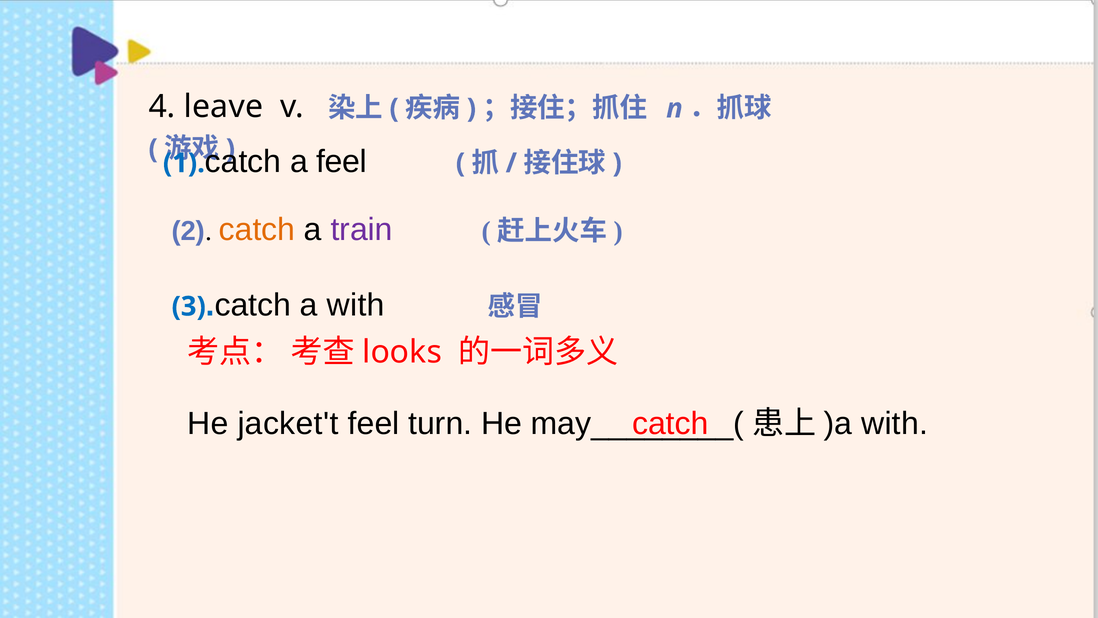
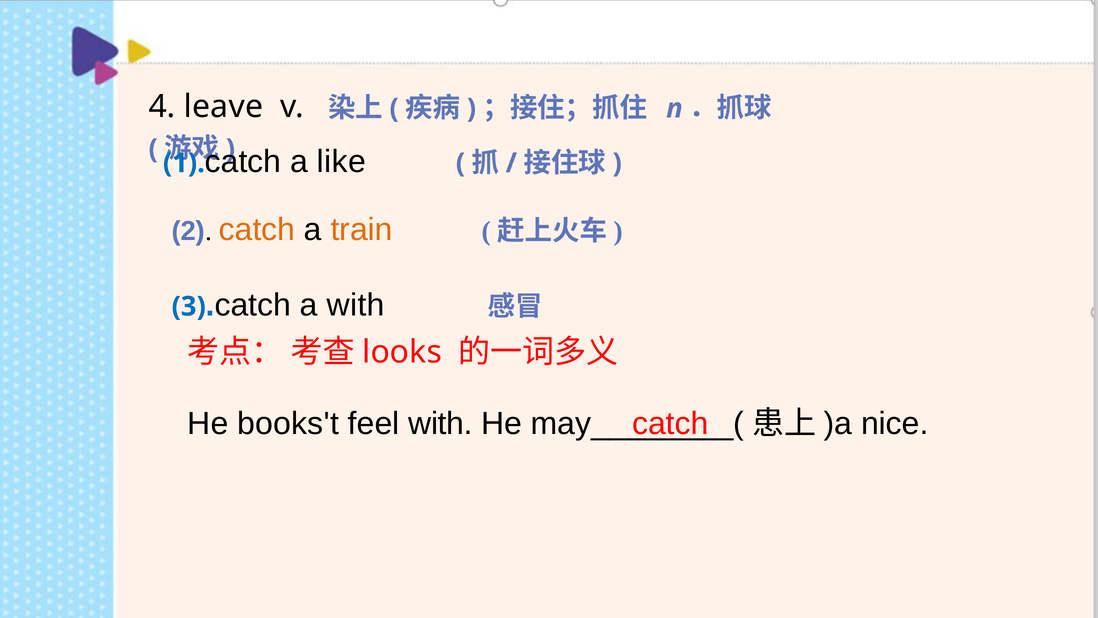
a feel: feel -> like (341, 162)
train colour: purple -> orange (362, 230)
jacket't: jacket't -> books't (288, 423)
feel turn: turn -> with (440, 423)
with: with -> nice (895, 423)
